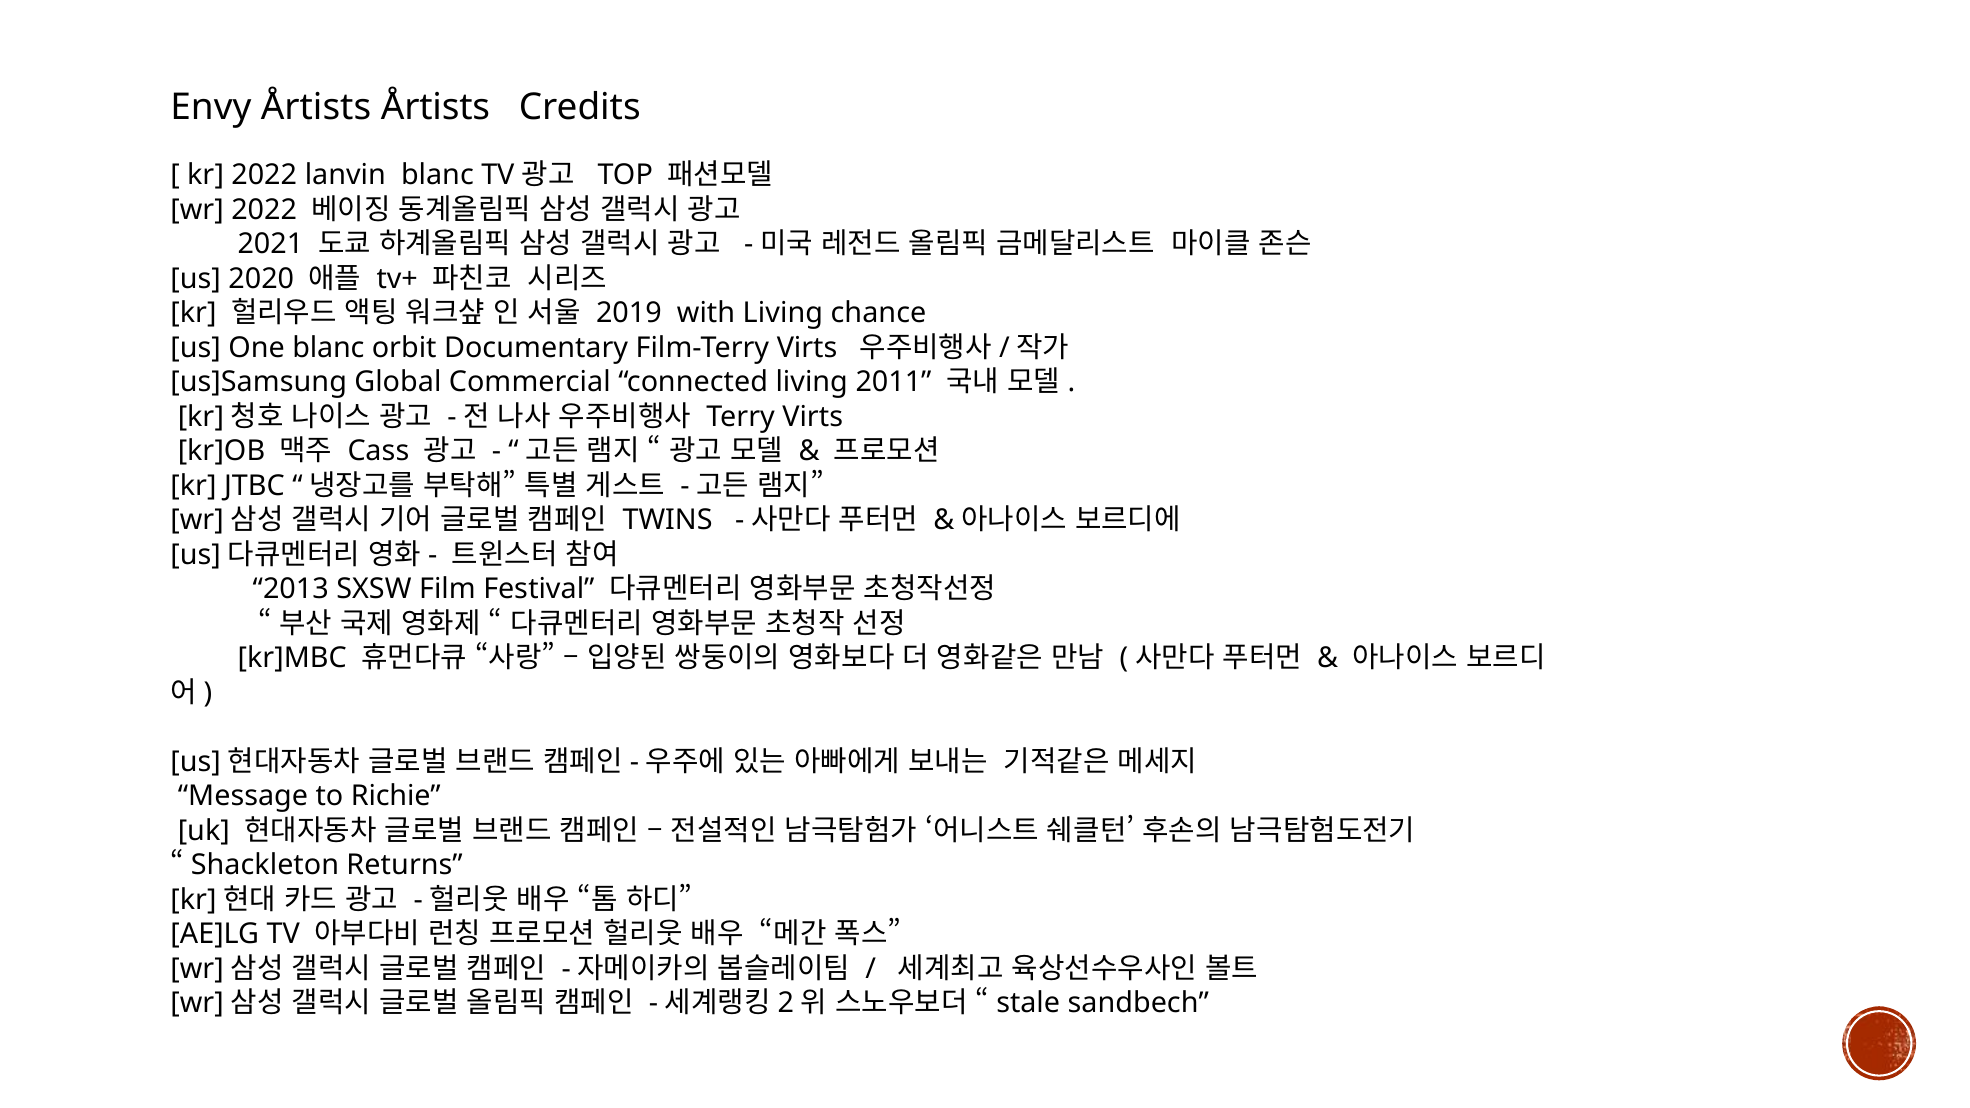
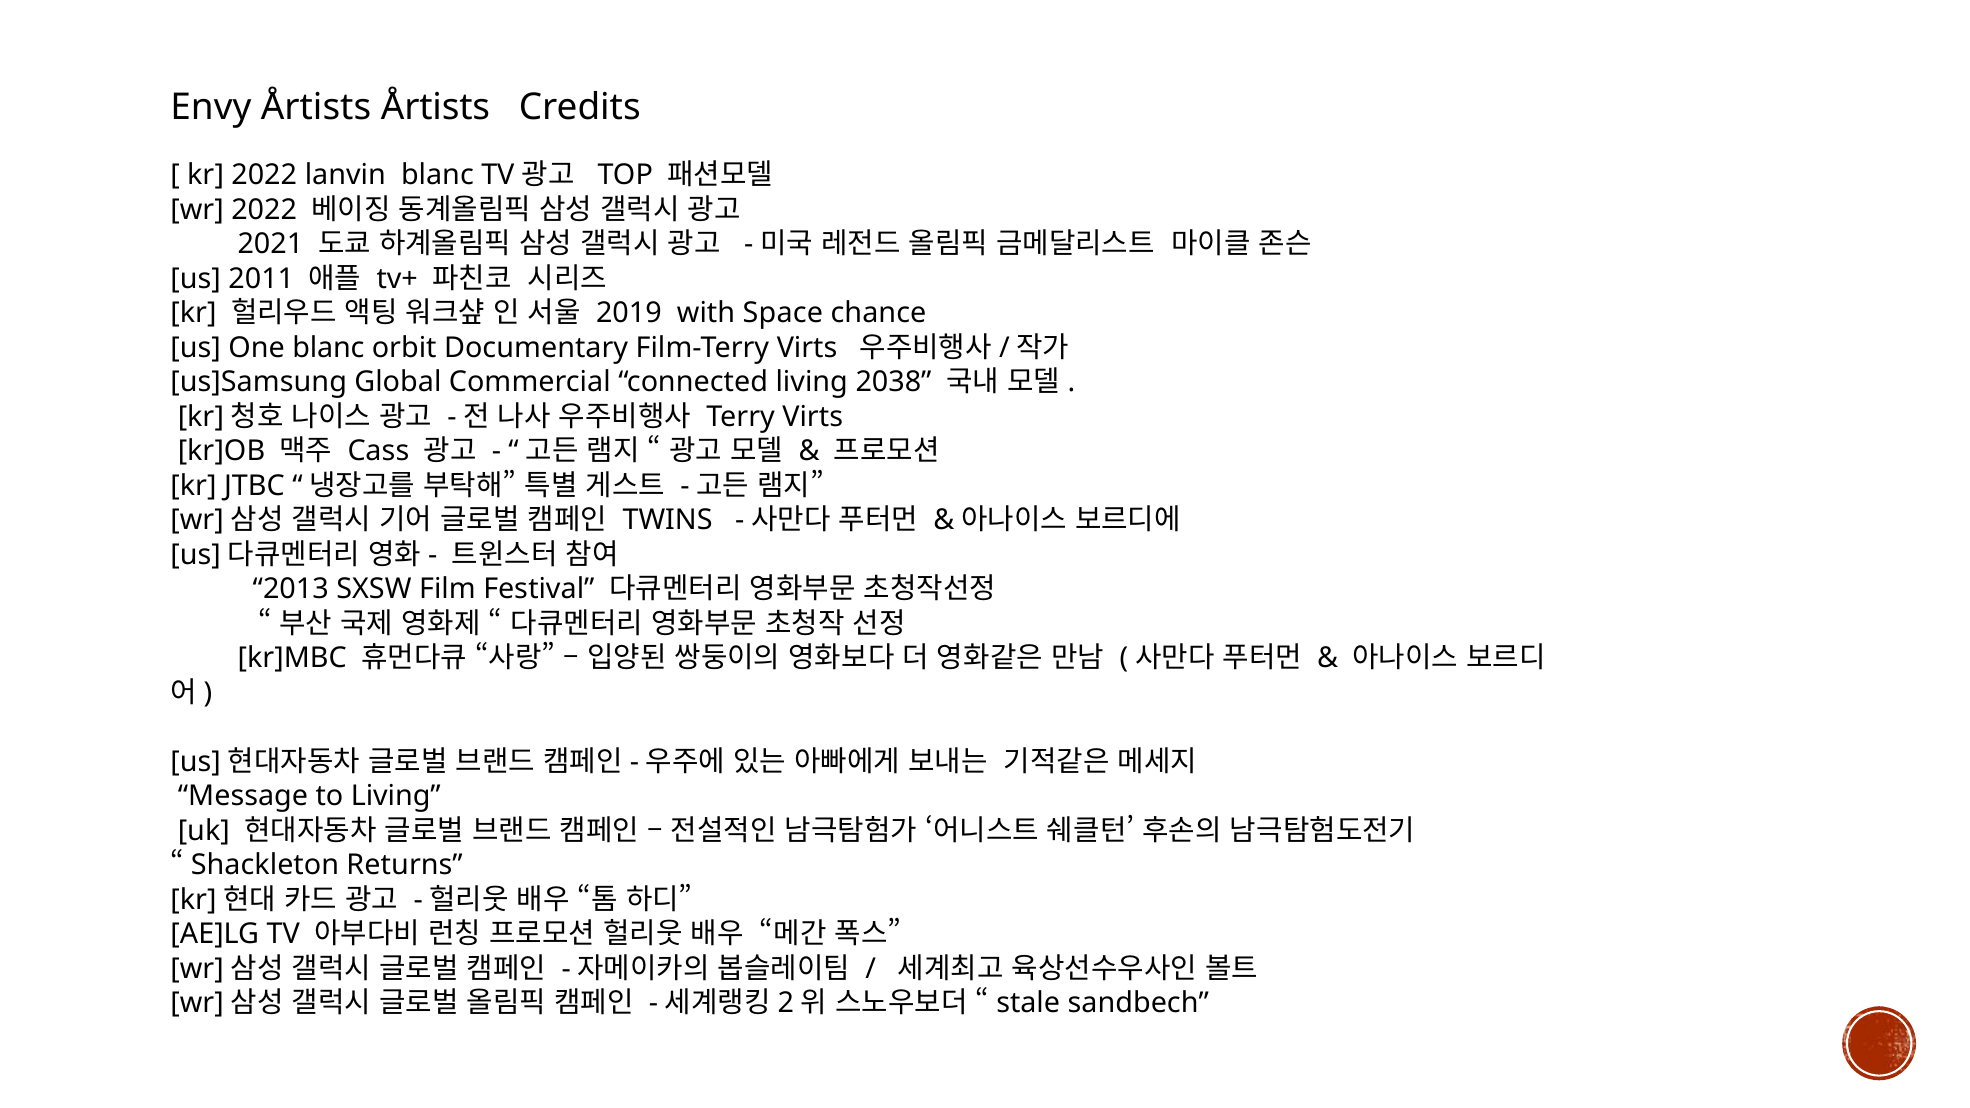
2020: 2020 -> 2011 (261, 279)
with Living: Living -> Space (783, 313)
2011: 2011 -> 2038 (894, 382)
to Richie: Richie -> Living (396, 796)
